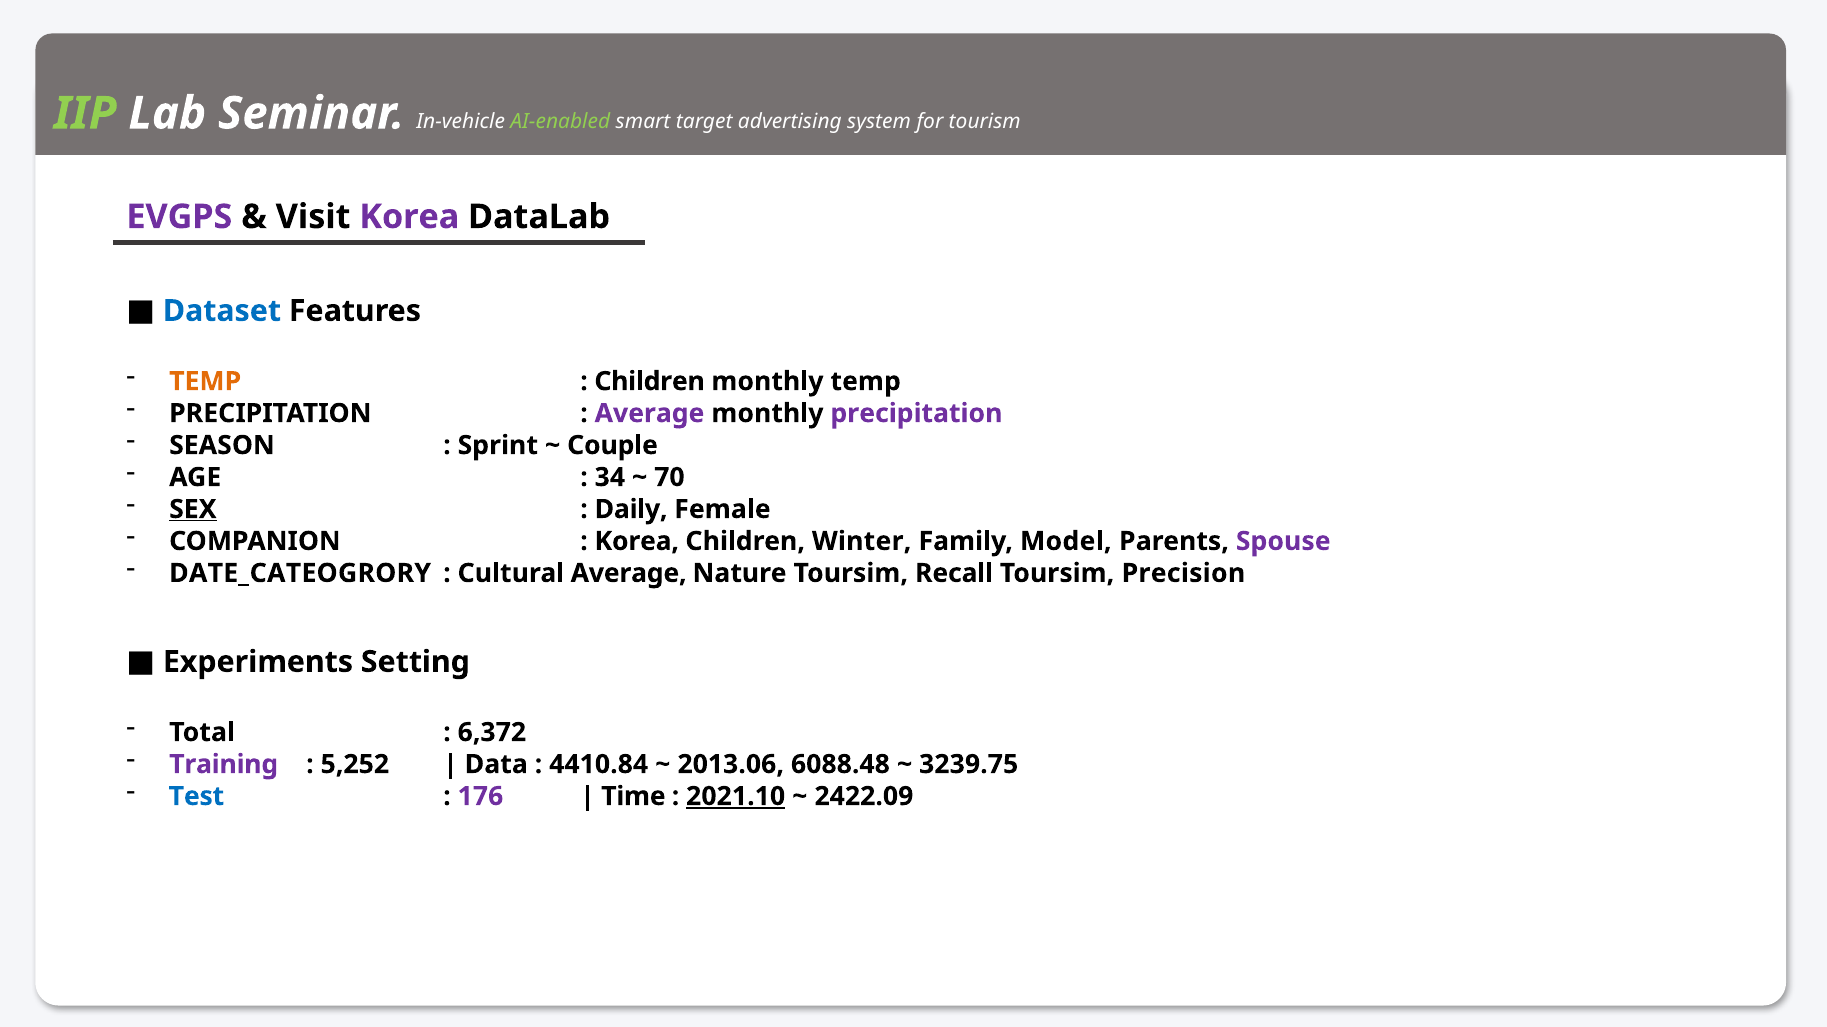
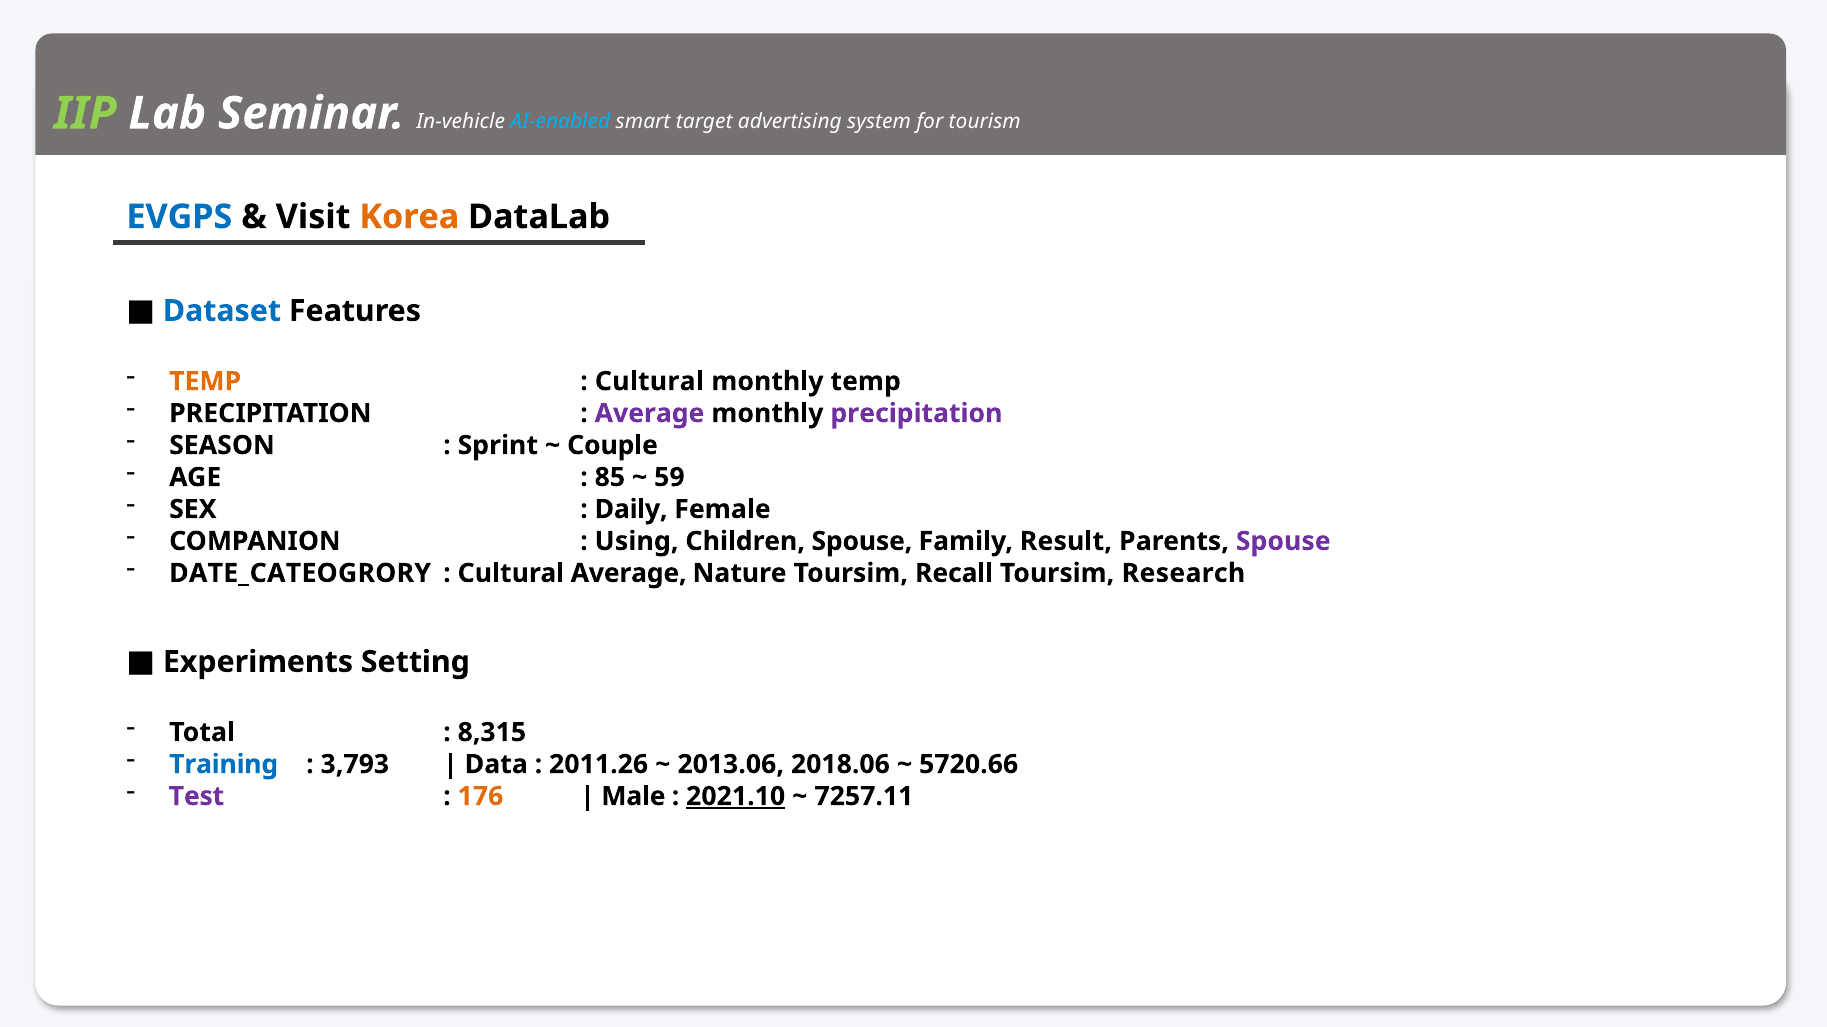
AI-enabled colour: light green -> light blue (560, 122)
EVGPS colour: purple -> blue (179, 217)
Korea colour: purple -> orange (409, 217)
Children: Children -> Cultural (649, 382)
34: 34 -> 85 (610, 478)
70: 70 -> 59 (669, 478)
SEX underline: present -> none (193, 510)
Korea: Korea -> Using (637, 542)
Children Winter: Winter -> Spouse (862, 542)
Model: Model -> Result (1066, 542)
Precision: Precision -> Research (1183, 574)
6,372: 6,372 -> 8,315 (492, 733)
Training colour: purple -> blue (224, 765)
5,252: 5,252 -> 3,793 (355, 765)
4410.84: 4410.84 -> 2011.26 (599, 765)
6088.48: 6088.48 -> 2018.06 (840, 765)
3239.75: 3239.75 -> 5720.66 (969, 765)
Test colour: blue -> purple (196, 797)
176 colour: purple -> orange (480, 797)
Time: Time -> Male (633, 797)
2422.09: 2422.09 -> 7257.11 (864, 797)
